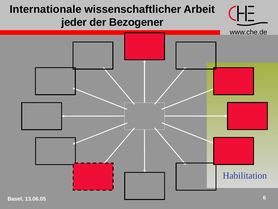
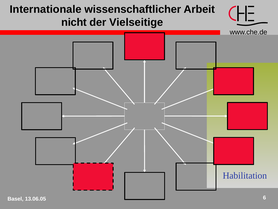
jeder: jeder -> nicht (74, 22)
Bezogener: Bezogener -> Vielseitige (136, 22)
